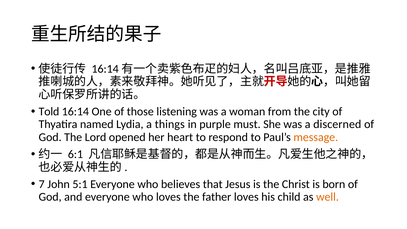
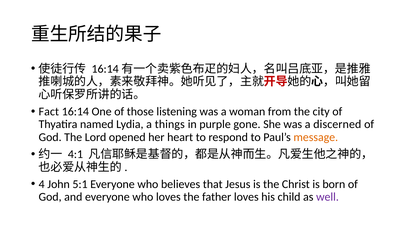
Told: Told -> Fact (49, 112)
must: must -> gone (247, 124)
6:1: 6:1 -> 4:1 (75, 154)
7: 7 -> 4 (42, 184)
well colour: orange -> purple (327, 197)
